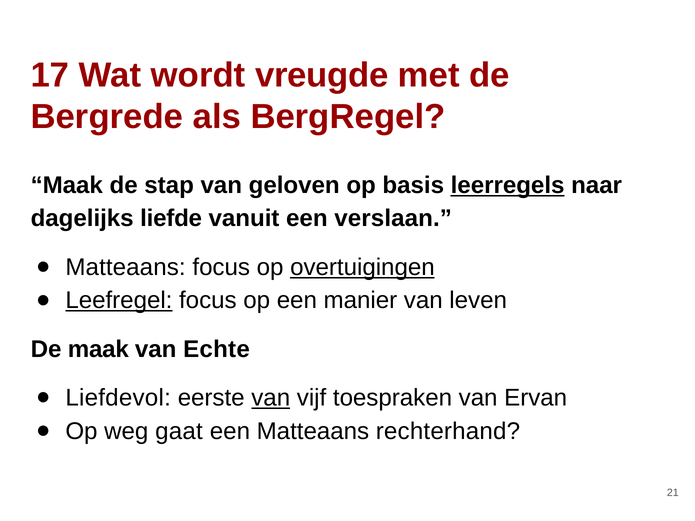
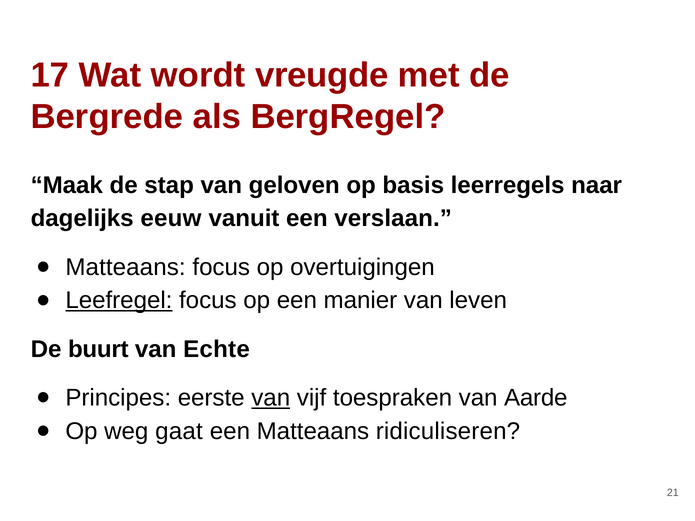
leerregels underline: present -> none (508, 185)
liefde: liefde -> eeuw (171, 219)
overtuigingen underline: present -> none (362, 267)
De maak: maak -> buurt (98, 349)
Liefdevol: Liefdevol -> Principes (118, 398)
Ervan: Ervan -> Aarde (536, 398)
rechterhand: rechterhand -> ridiculiseren (448, 431)
